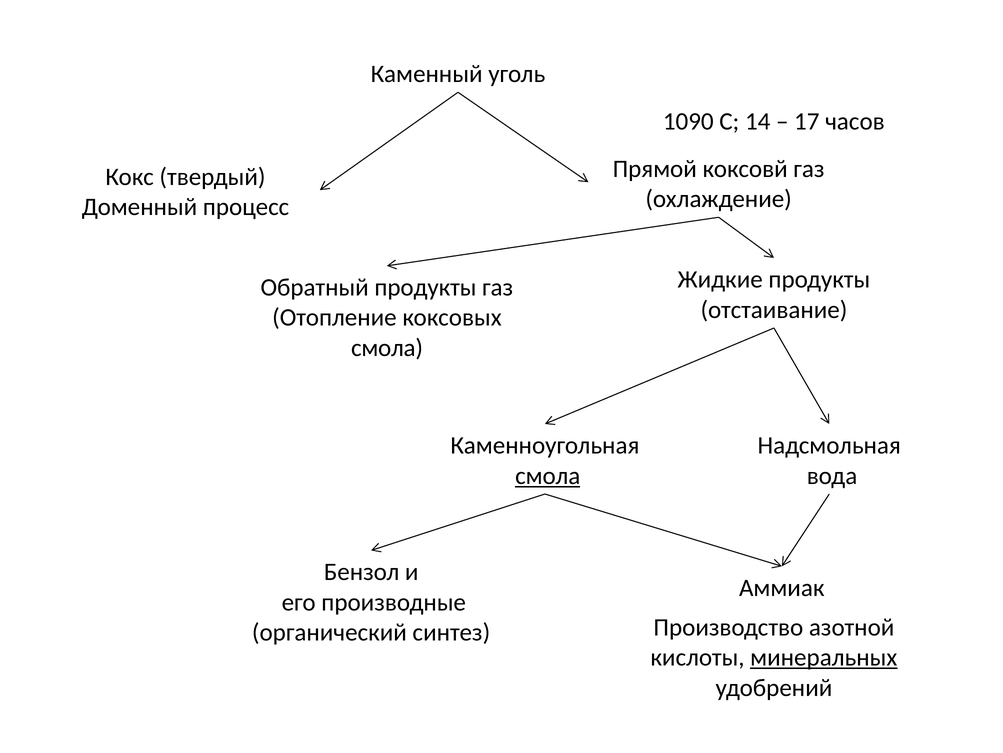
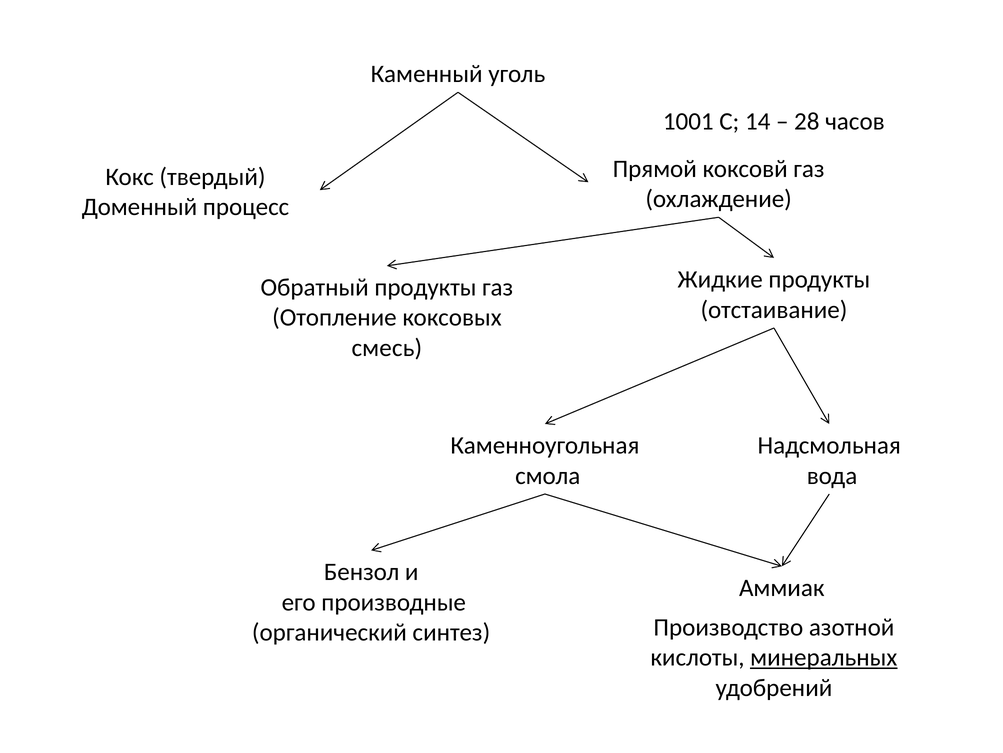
1090: 1090 -> 1001 (688, 121)
17: 17 -> 28 (807, 121)
смола: смола -> смесь (387, 347)
смола underline: present -> none (548, 475)
